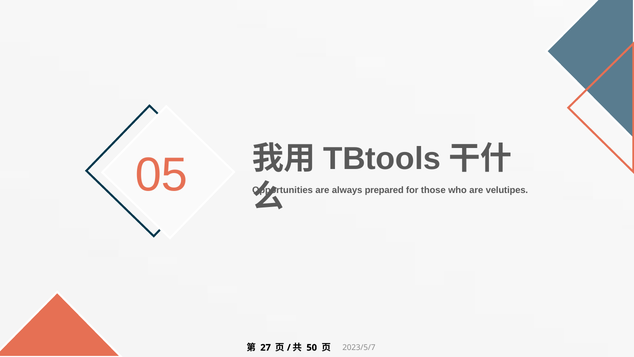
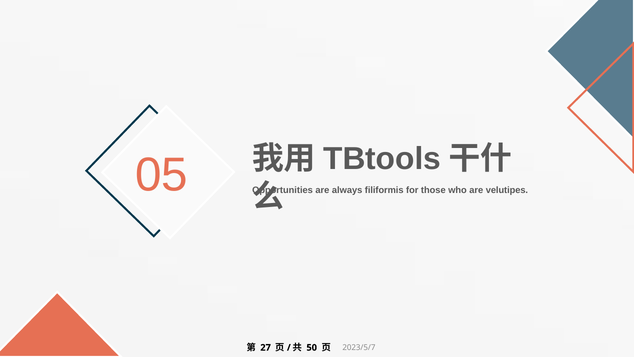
prepared: prepared -> filiformis (384, 190)
